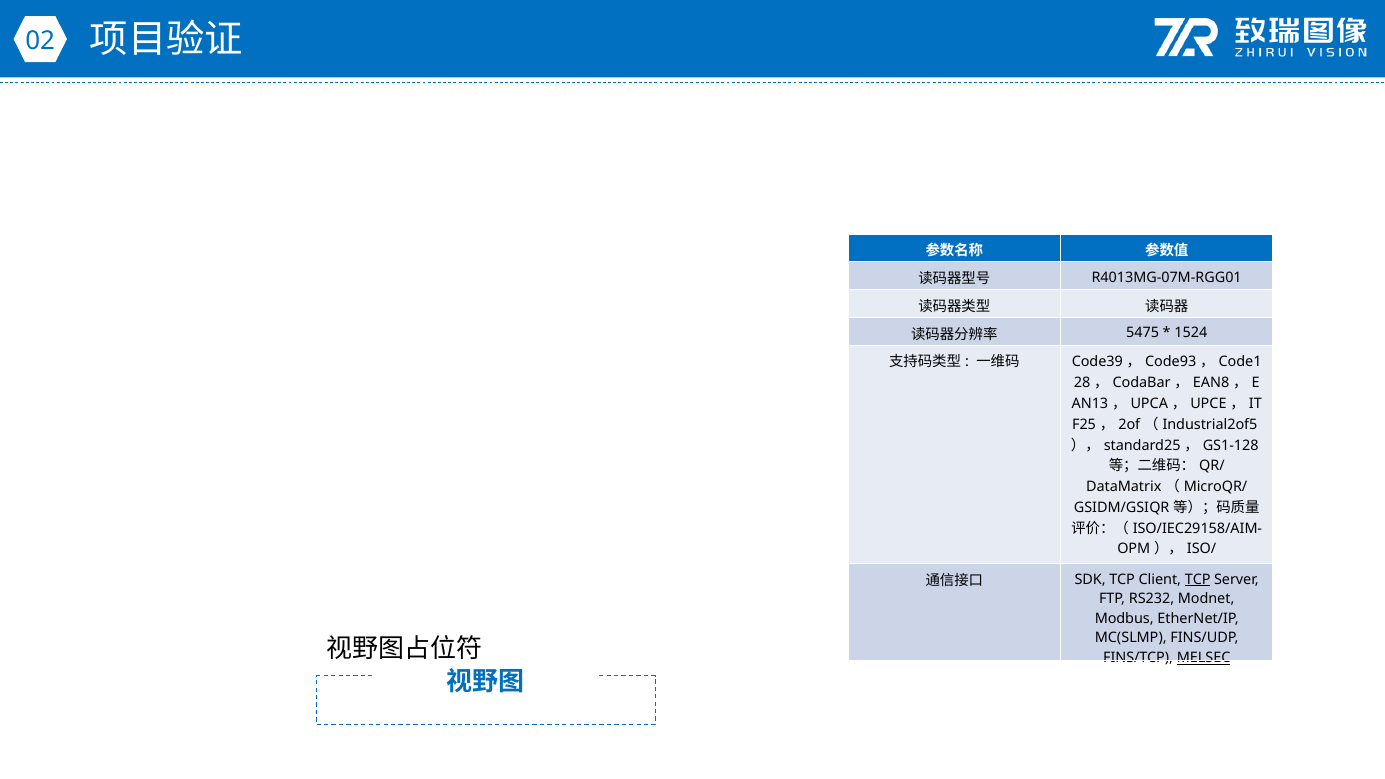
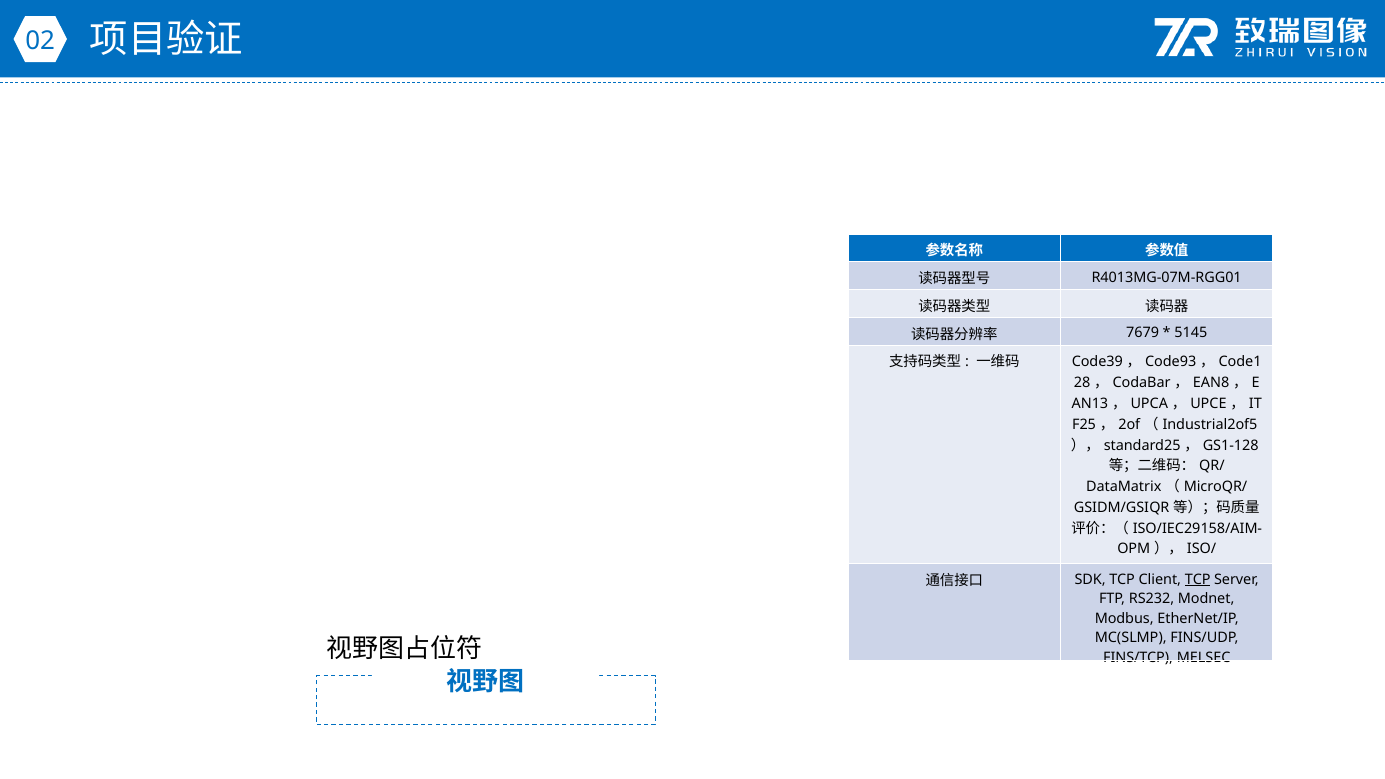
5475: 5475 -> 7679 (1143, 333)
1524: 1524 -> 5145 (1191, 333)
MELSEC underline: present -> none (1204, 658)
